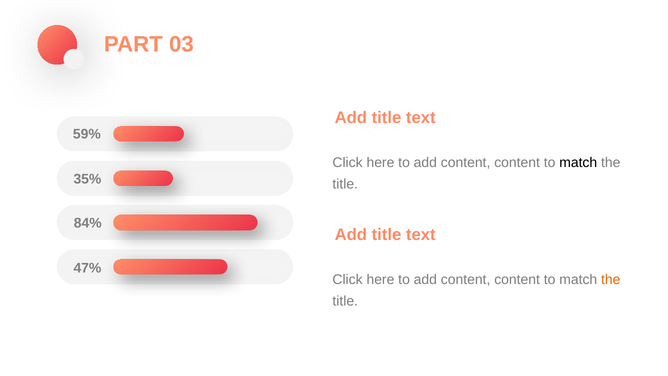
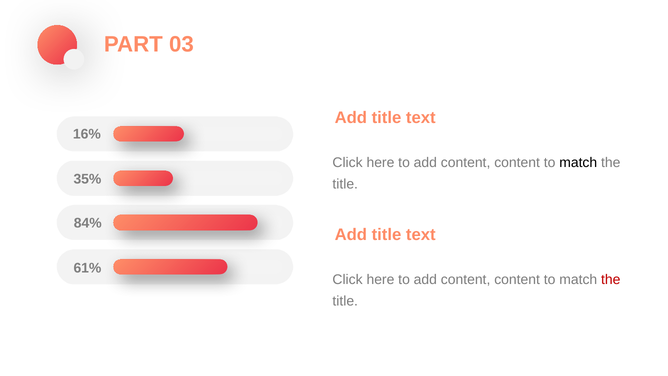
59%: 59% -> 16% (87, 134)
47%: 47% -> 61% (87, 268)
the colour: orange -> red (611, 279)
